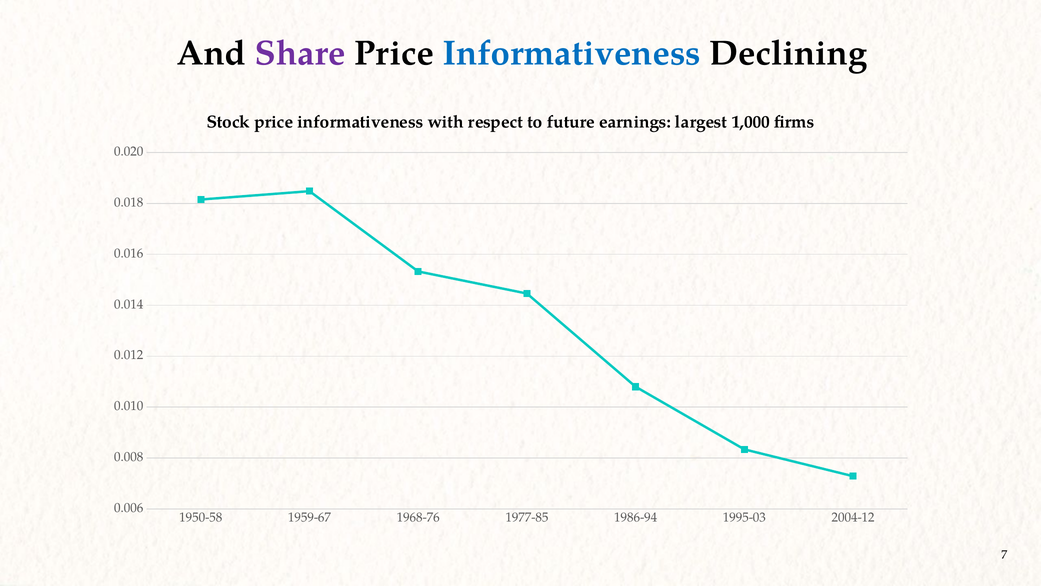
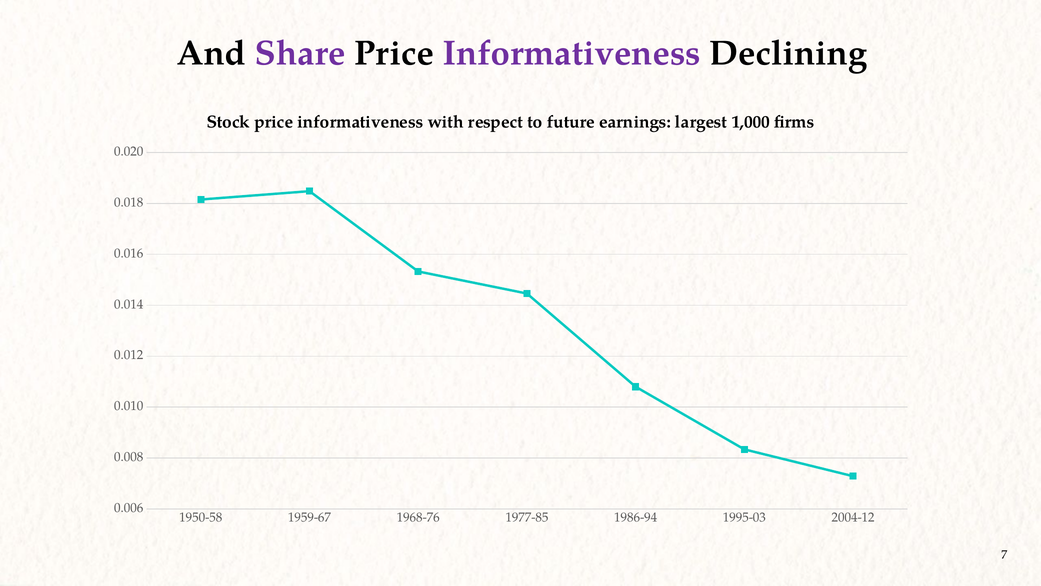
Informativeness colour: blue -> purple (572, 53)
